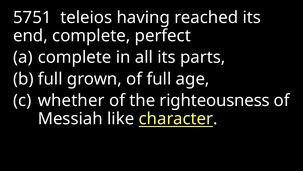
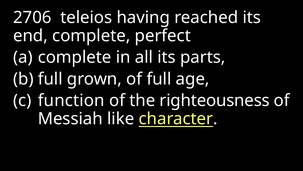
5751: 5751 -> 2706 (32, 17)
whether: whether -> function (71, 100)
